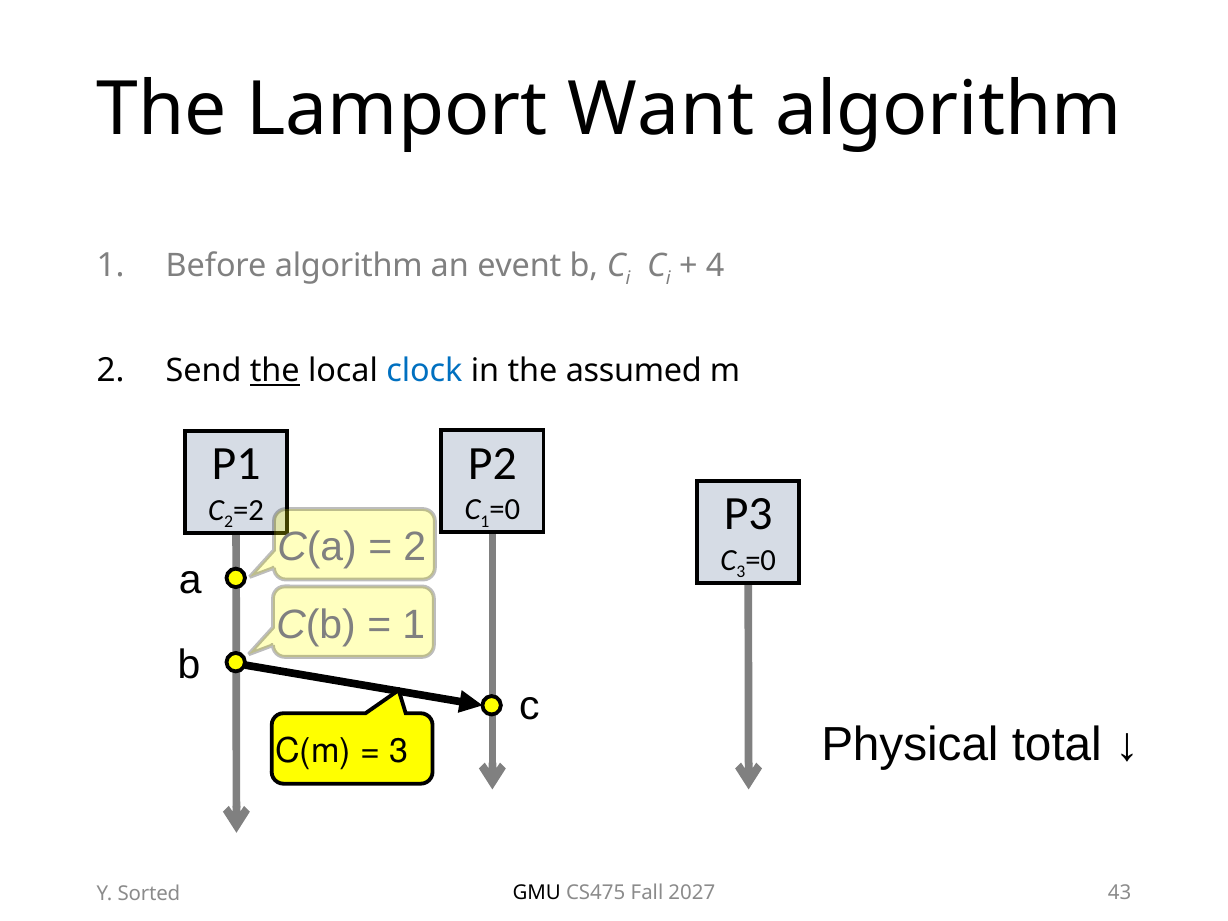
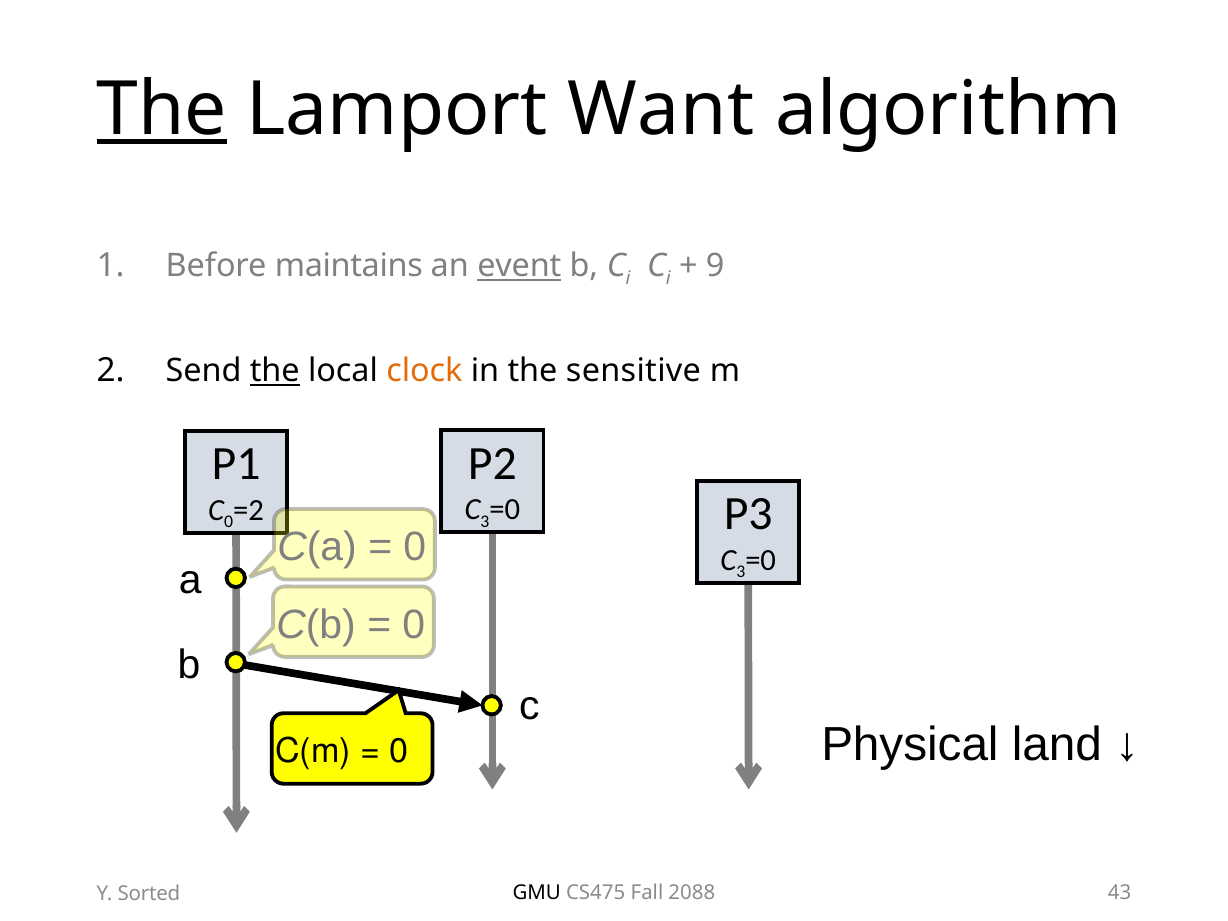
The underline: none -> present (162, 109)
4: 4 -> 9 (715, 266)
Before algorithm: algorithm -> maintains (349, 266)
event underline: none -> present (519, 266)
clock colour: blue -> orange (424, 371)
assumed: assumed -> sensitive (633, 371)
1: 1 -> 3 (485, 521)
C 2: 2 -> 0 (229, 522)
2: 2 -> 0 (415, 547)
1: 1 -> 0 (414, 625)
total: total -> land (1057, 744)
3: 3 -> 0 (399, 751)
2027: 2027 -> 2088 (692, 892)
